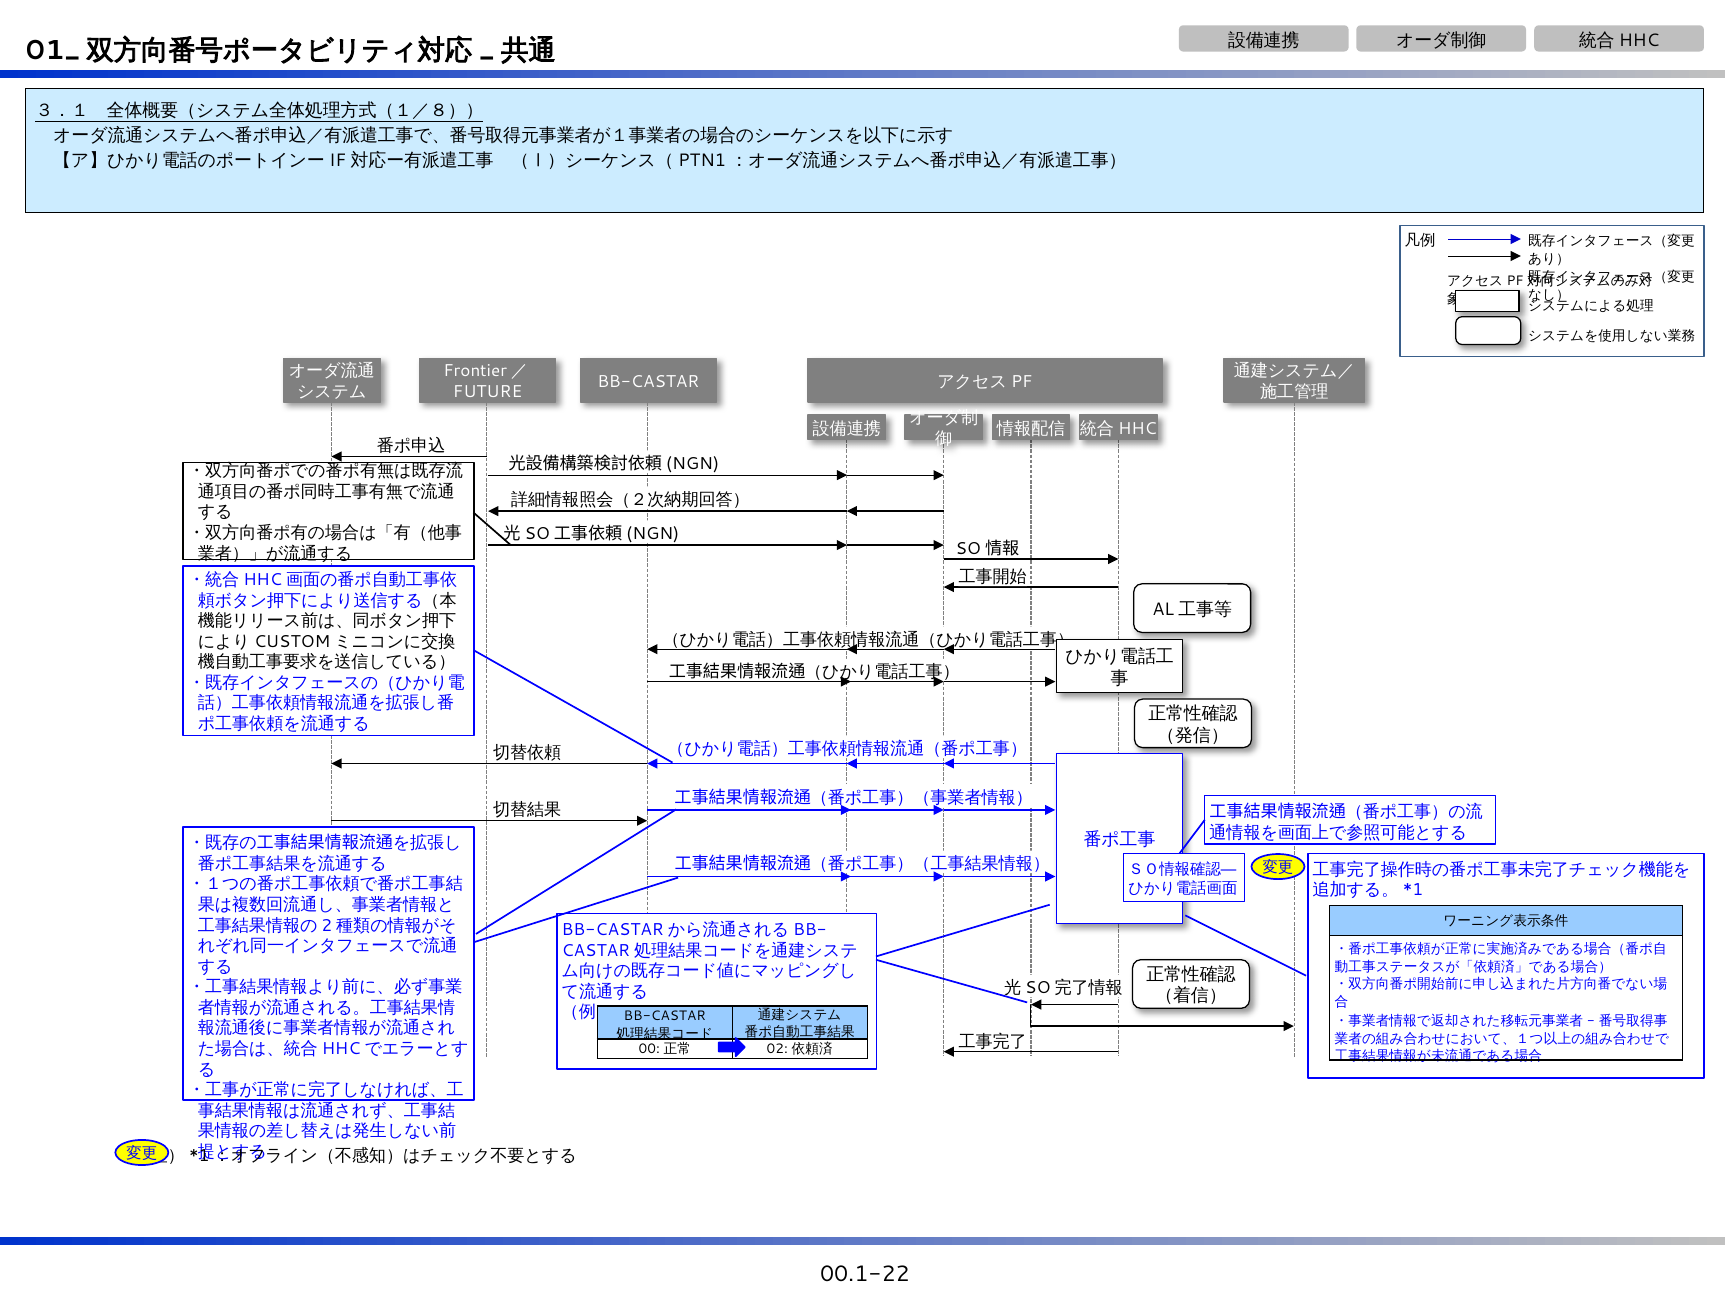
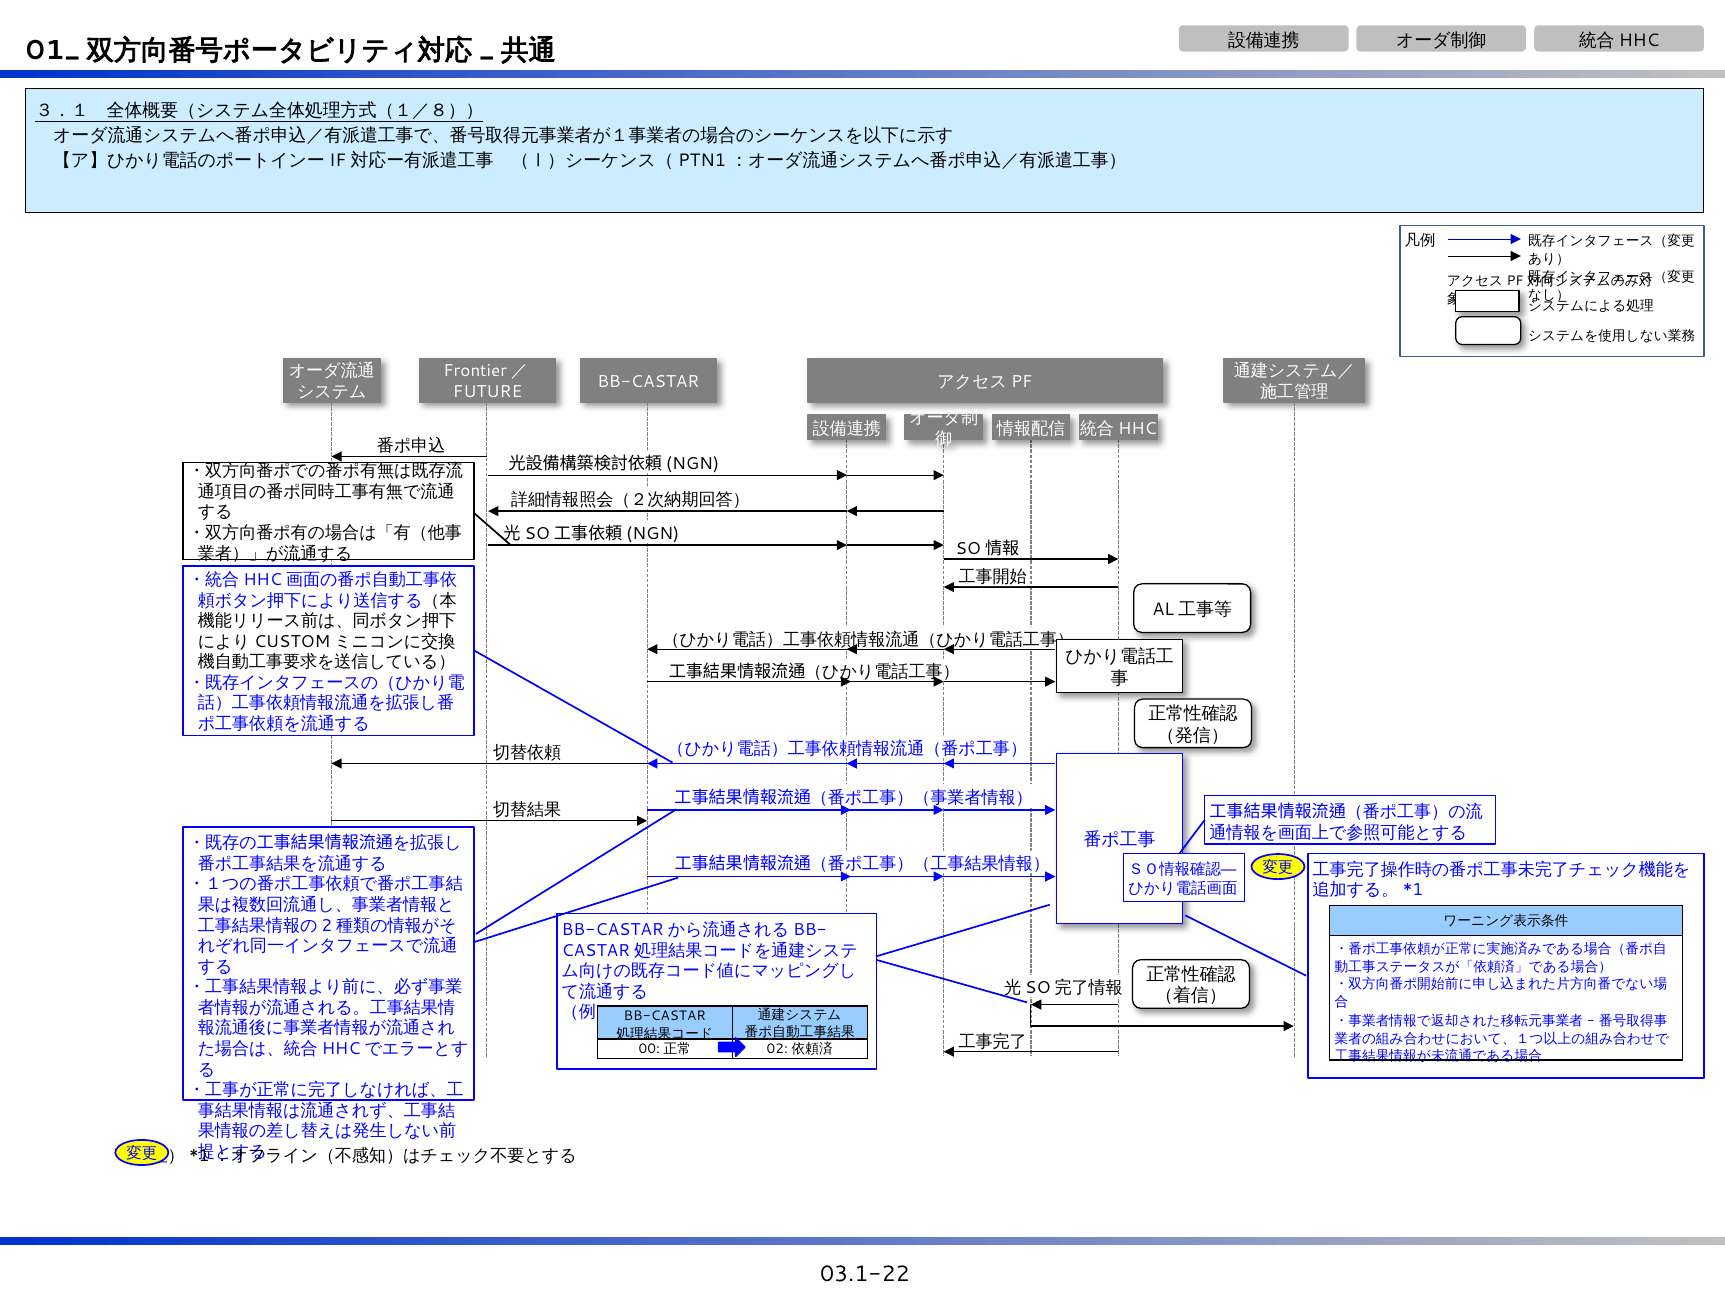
00.1-22: 00.1-22 -> 03.1-22 (865, 1274)
